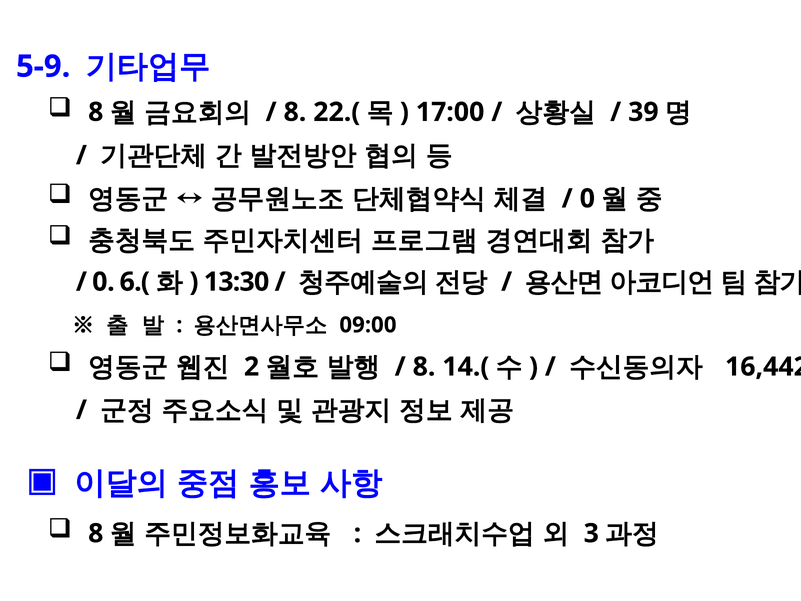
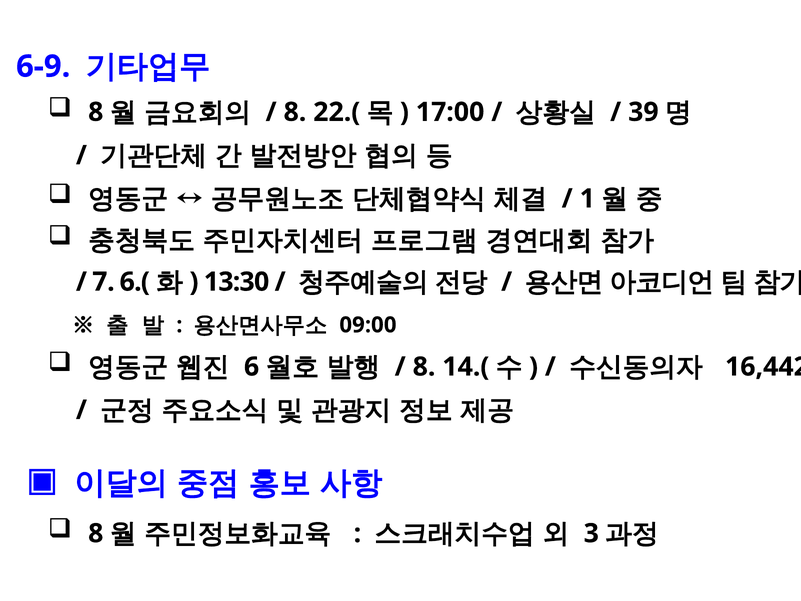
5-9: 5-9 -> 6-9 (43, 66)
0: 0 -> 1 (587, 199)
0: 0 -> 7 (103, 282)
2: 2 -> 6 (252, 367)
